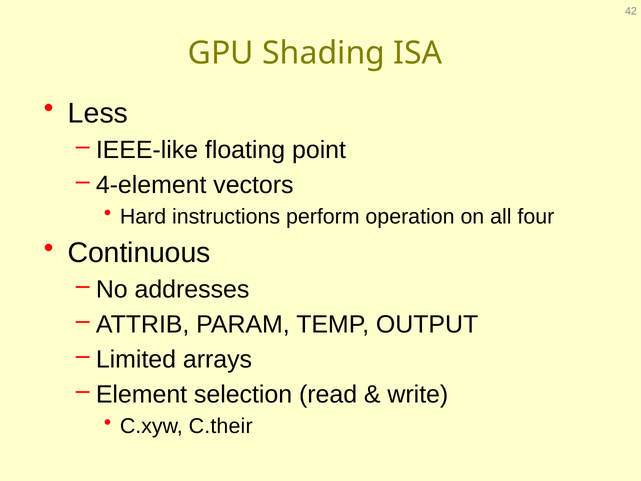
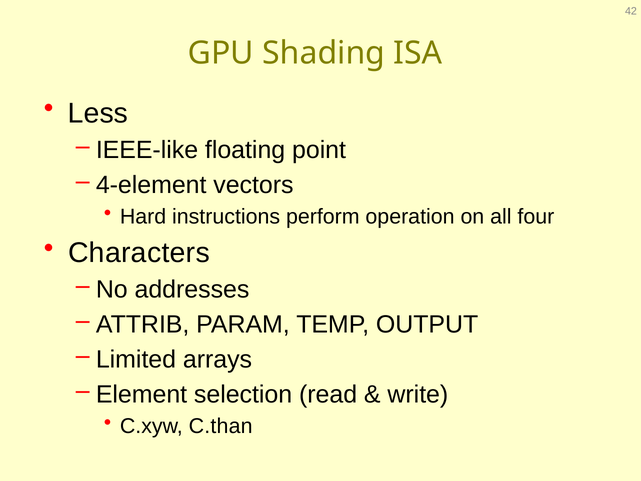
Continuous: Continuous -> Characters (139, 253)
C.their: C.their -> C.than (221, 426)
